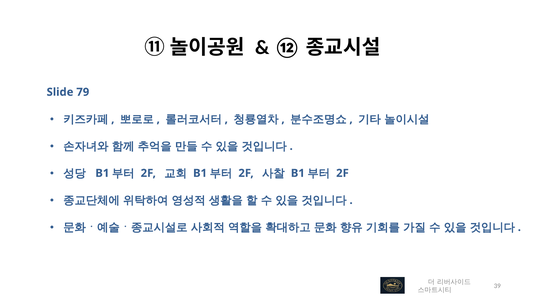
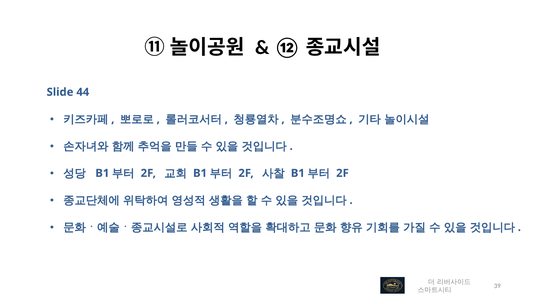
79: 79 -> 44 (83, 92)
